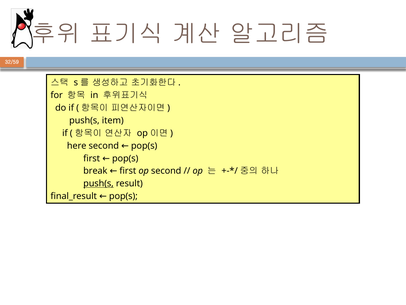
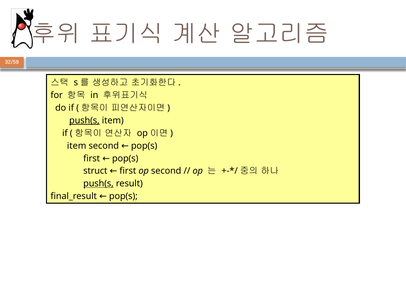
push(s underline: none -> present (84, 120)
here: here -> item (77, 145)
break: break -> struct (95, 171)
